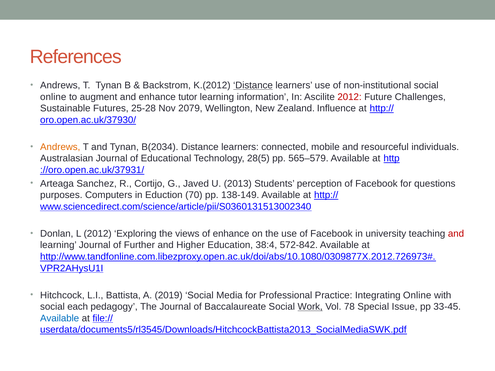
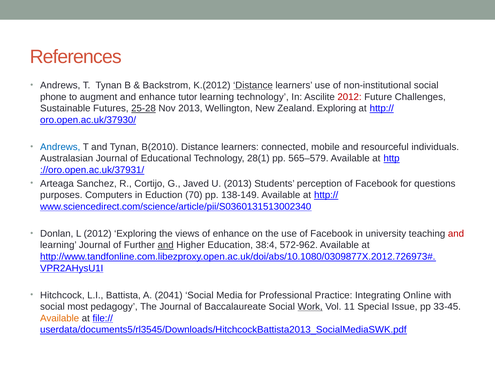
online: online -> phone (53, 97)
learning information: information -> technology (263, 97)
25-28 underline: none -> present (143, 109)
Nov 2079: 2079 -> 2013 (190, 109)
Zealand Influence: Influence -> Exploring (336, 109)
Andrews colour: orange -> blue (60, 147)
B(2034: B(2034 -> B(2010 (160, 147)
28(5: 28(5 -> 28(1 (258, 159)
and underline: none -> present (166, 245)
572-842: 572-842 -> 572-962 (299, 245)
2019: 2019 -> 2041 (169, 295)
each: each -> most (78, 307)
78: 78 -> 11 (349, 307)
Available colour: blue -> orange (60, 318)
